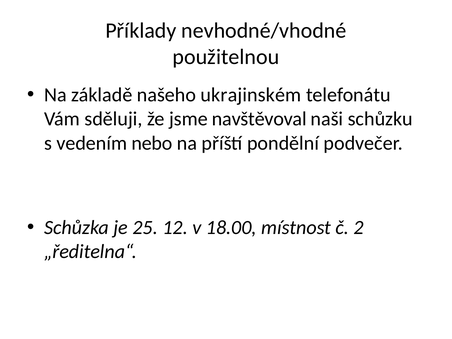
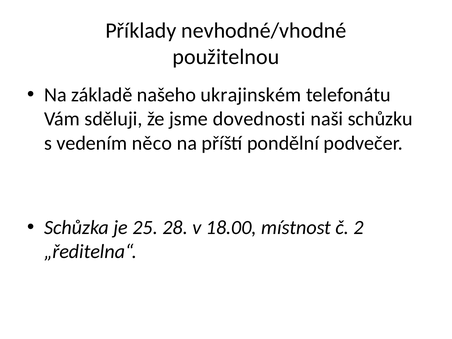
navštěvoval: navštěvoval -> dovednosti (259, 119)
nebo: nebo -> něco (152, 143)
12: 12 -> 28 (175, 227)
